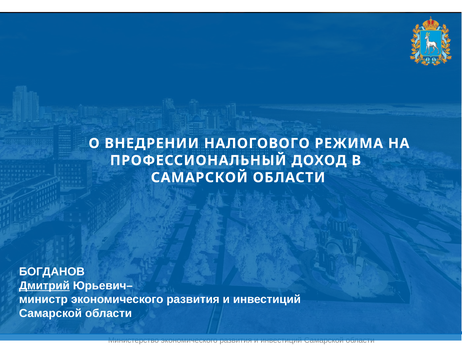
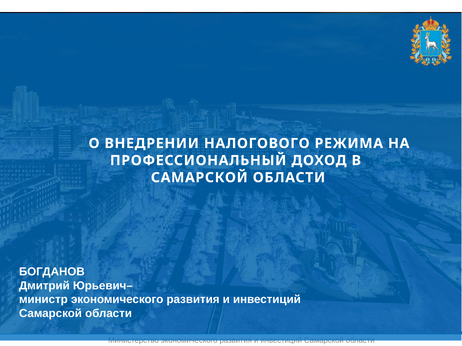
Дмитрий underline: present -> none (44, 286)
